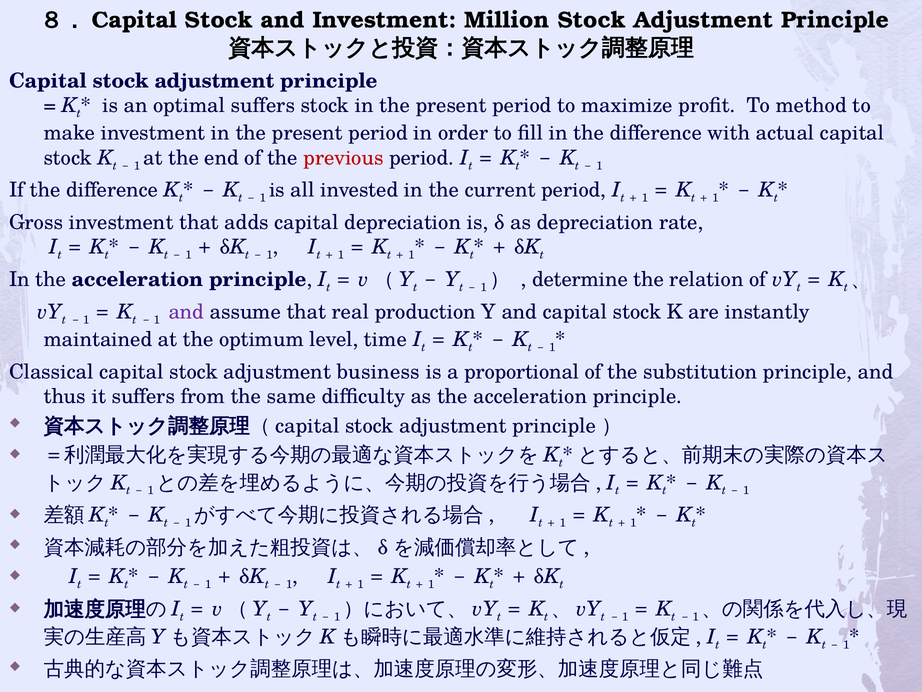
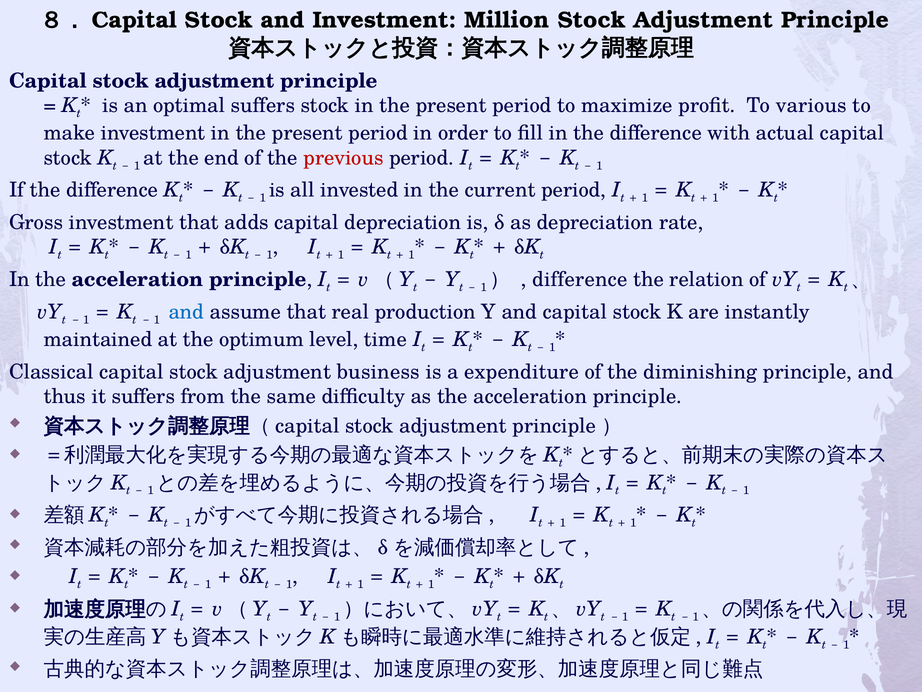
method: method -> various (811, 105)
determine: determine -> difference (580, 279)
and colour: purple -> blue (186, 312)
proportional: proportional -> expenditure (522, 372)
substitution: substitution -> diminishing (700, 372)
